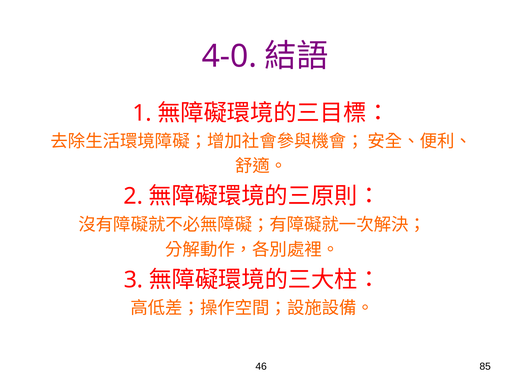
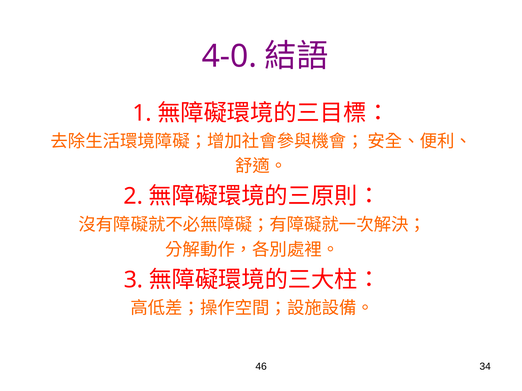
85: 85 -> 34 (485, 367)
